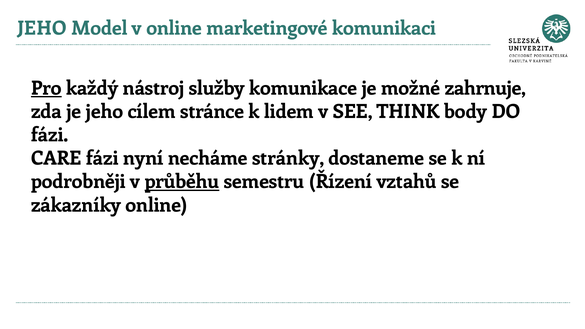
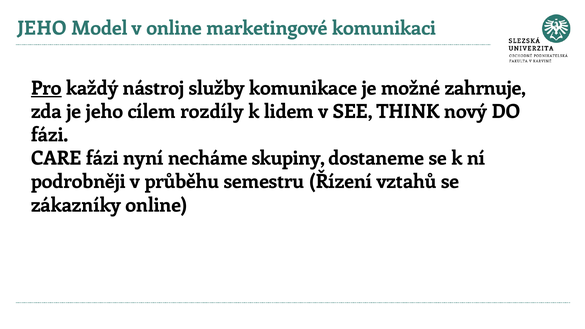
stránce: stránce -> rozdíly (212, 112)
body: body -> nový (466, 112)
stránky: stránky -> skupiny (288, 159)
průběhu underline: present -> none (182, 182)
